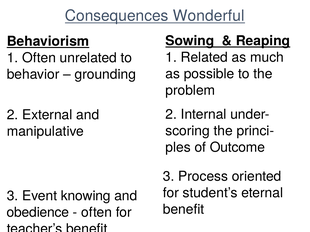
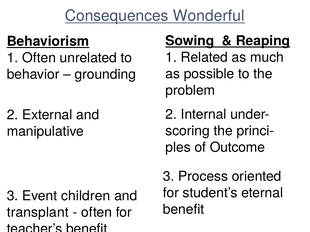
knowing: knowing -> children (86, 196)
obedience: obedience -> transplant (38, 213)
